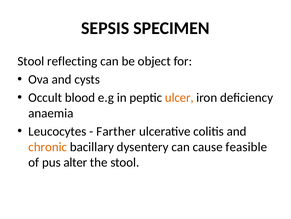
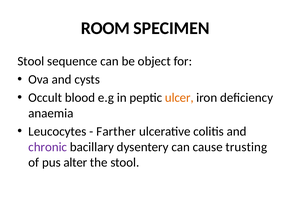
SEPSIS: SEPSIS -> ROOM (105, 28)
reflecting: reflecting -> sequence (72, 61)
chronic colour: orange -> purple (48, 146)
feasible: feasible -> trusting (246, 146)
